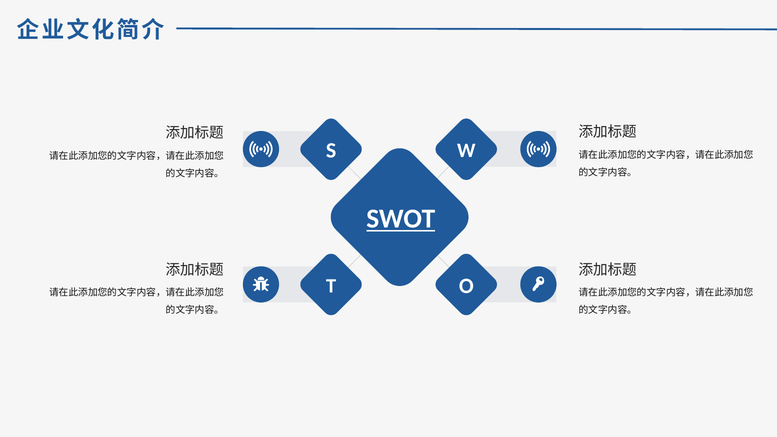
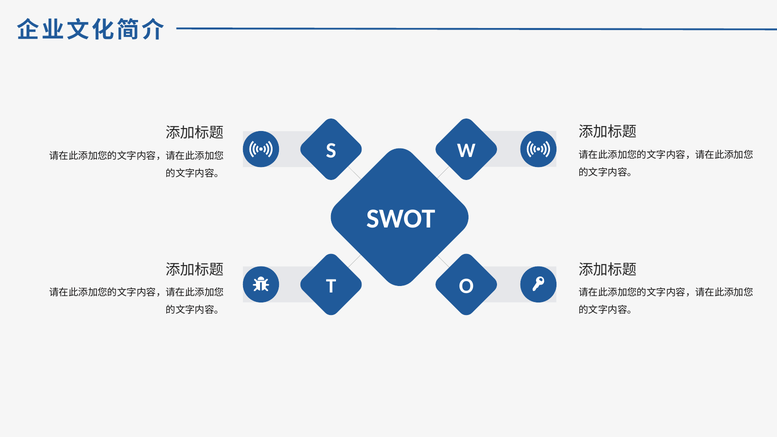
SWOT underline: present -> none (401, 219)
